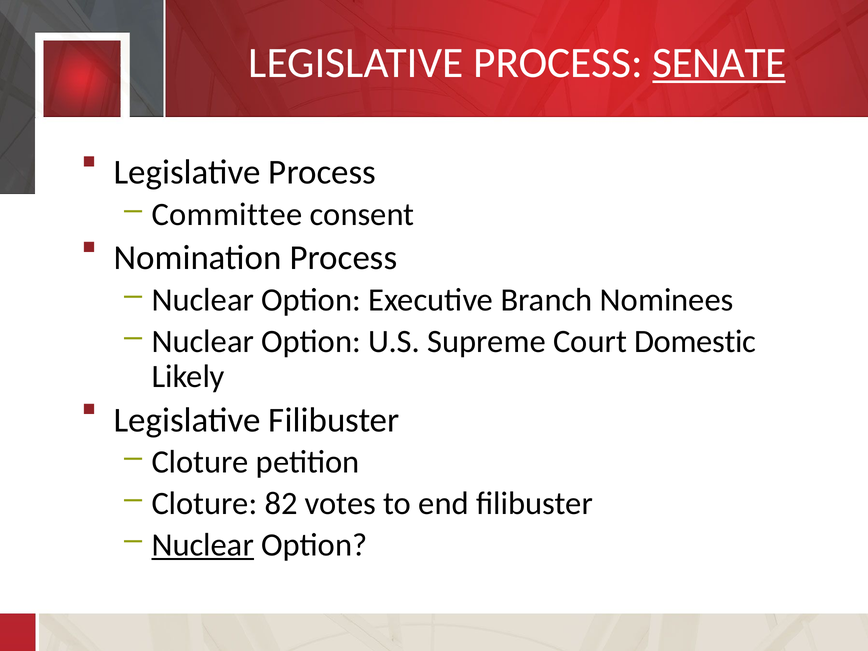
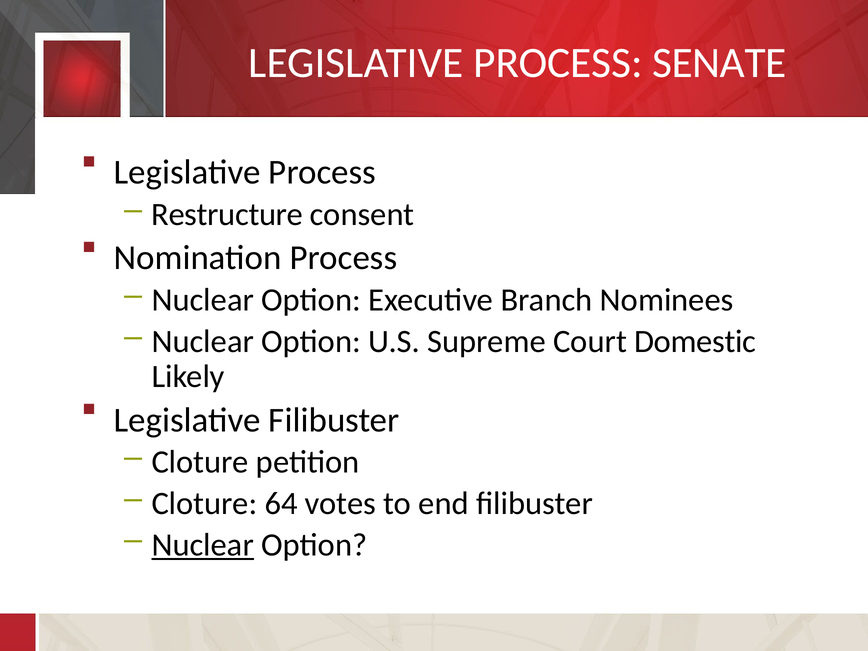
SENATE underline: present -> none (719, 63)
Committee: Committee -> Restructure (227, 215)
82: 82 -> 64 (281, 503)
